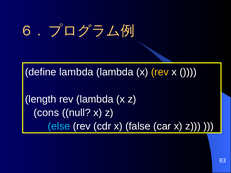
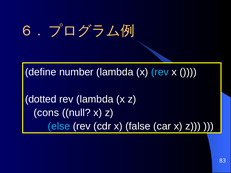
define lambda: lambda -> number (76, 72)
rev colour: yellow -> light blue (160, 72)
length: length -> dotted (41, 99)
